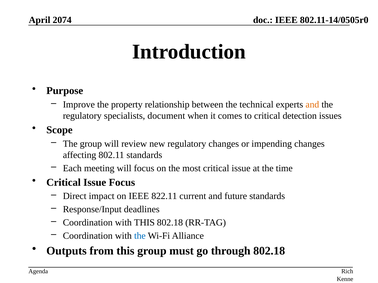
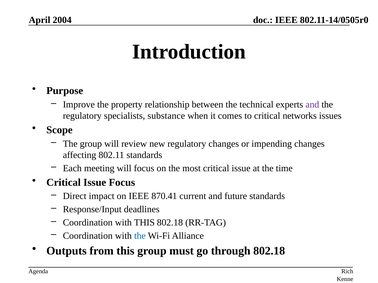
2074: 2074 -> 2004 (62, 20)
and colour: orange -> purple (312, 105)
document: document -> substance (166, 116)
detection: detection -> networks (300, 116)
822.11: 822.11 -> 870.41 (164, 196)
